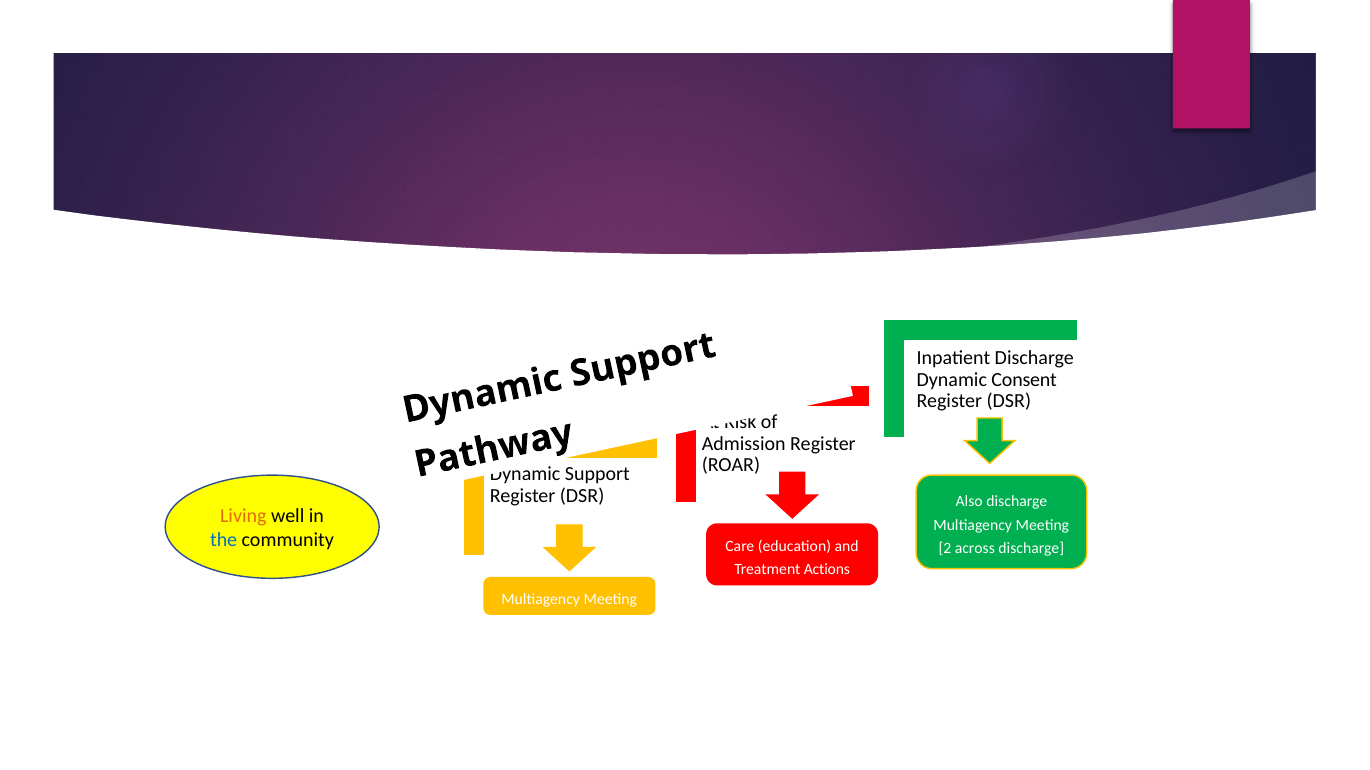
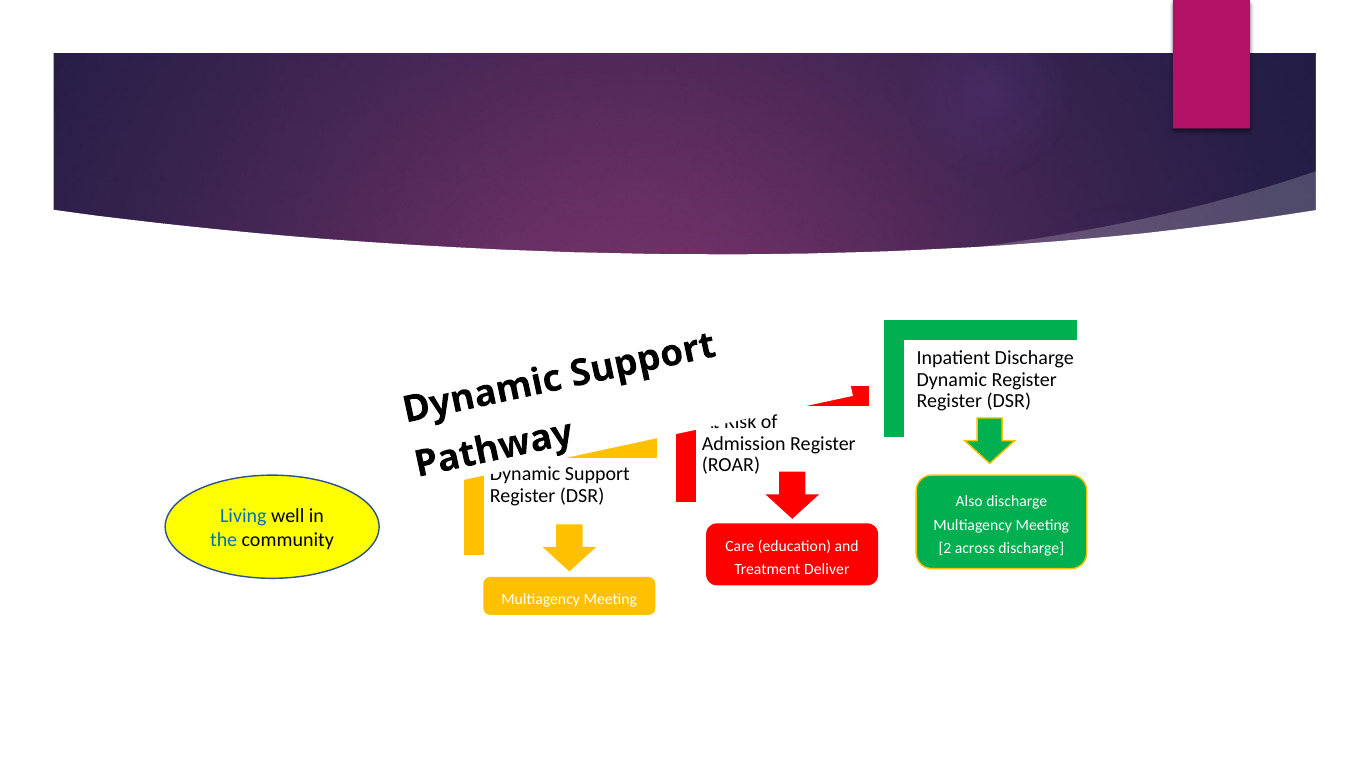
Dynamic Consent: Consent -> Register (1024, 380)
Living colour: orange -> blue (243, 517)
Actions: Actions -> Deliver (827, 570)
